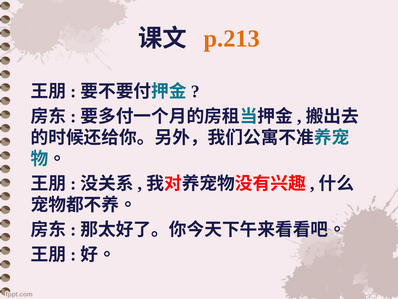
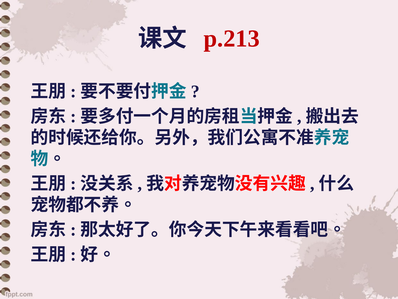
p.213 colour: orange -> red (232, 39)
